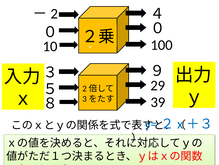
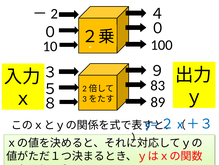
29: 29 -> 83 (158, 85)
39: 39 -> 89 (158, 102)
